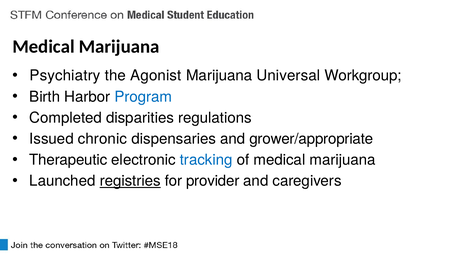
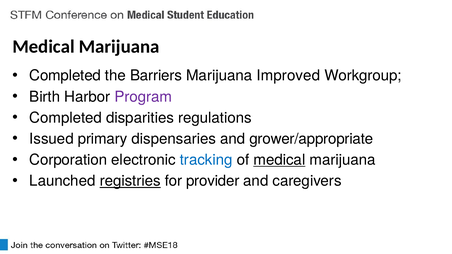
Psychiatry: Psychiatry -> Completed (65, 76)
Agonist: Agonist -> Barriers (156, 76)
Universal: Universal -> Improved (288, 76)
Program colour: blue -> purple (143, 97)
chronic: chronic -> primary (103, 139)
Therapeutic: Therapeutic -> Corporation (68, 160)
medical underline: none -> present (279, 160)
